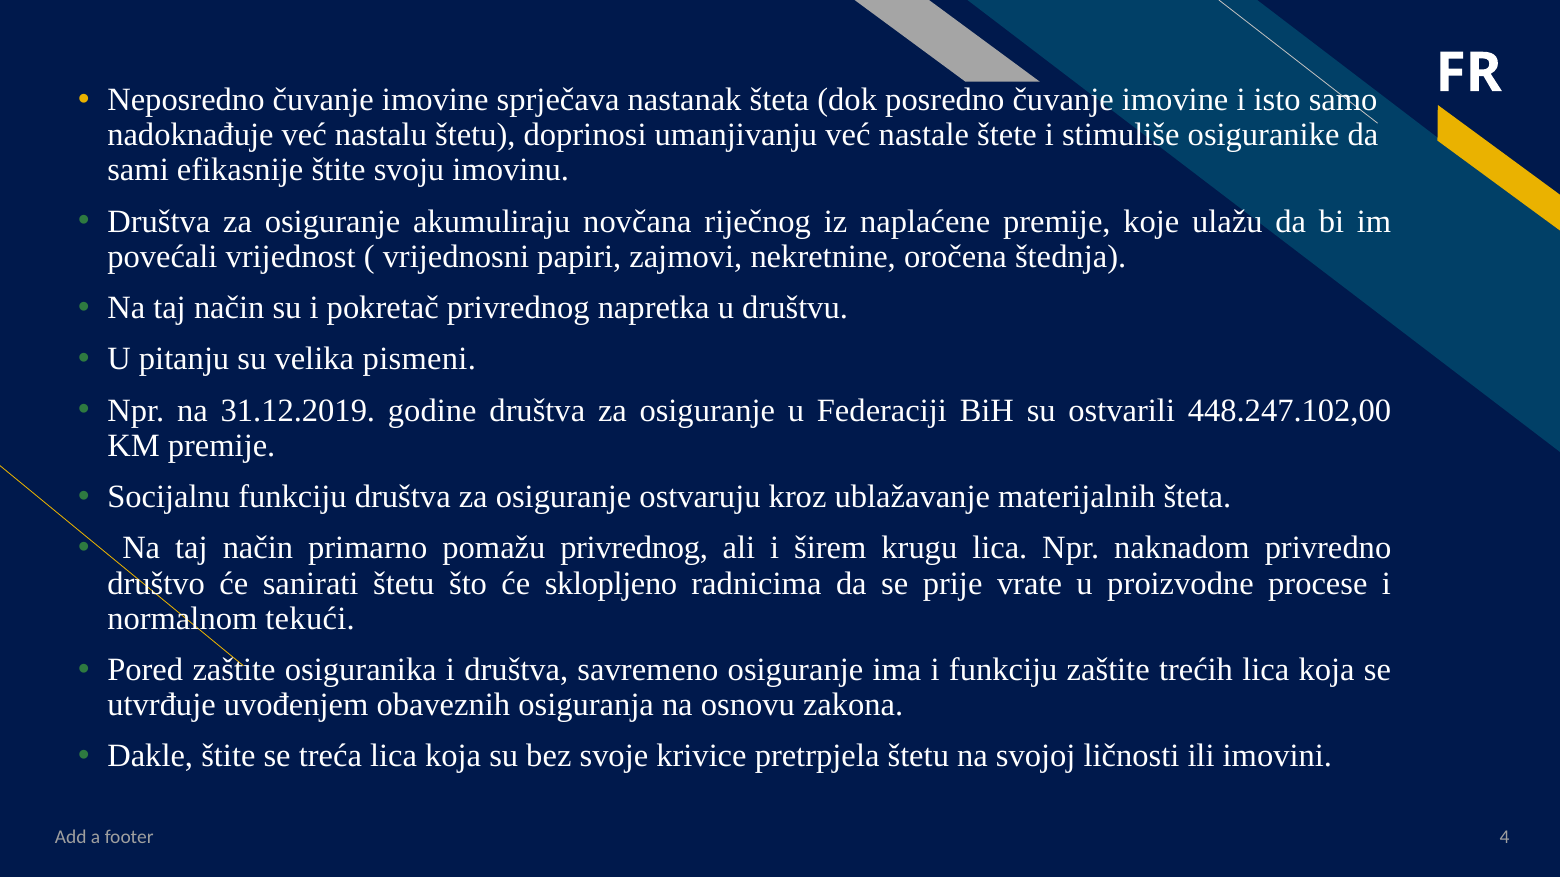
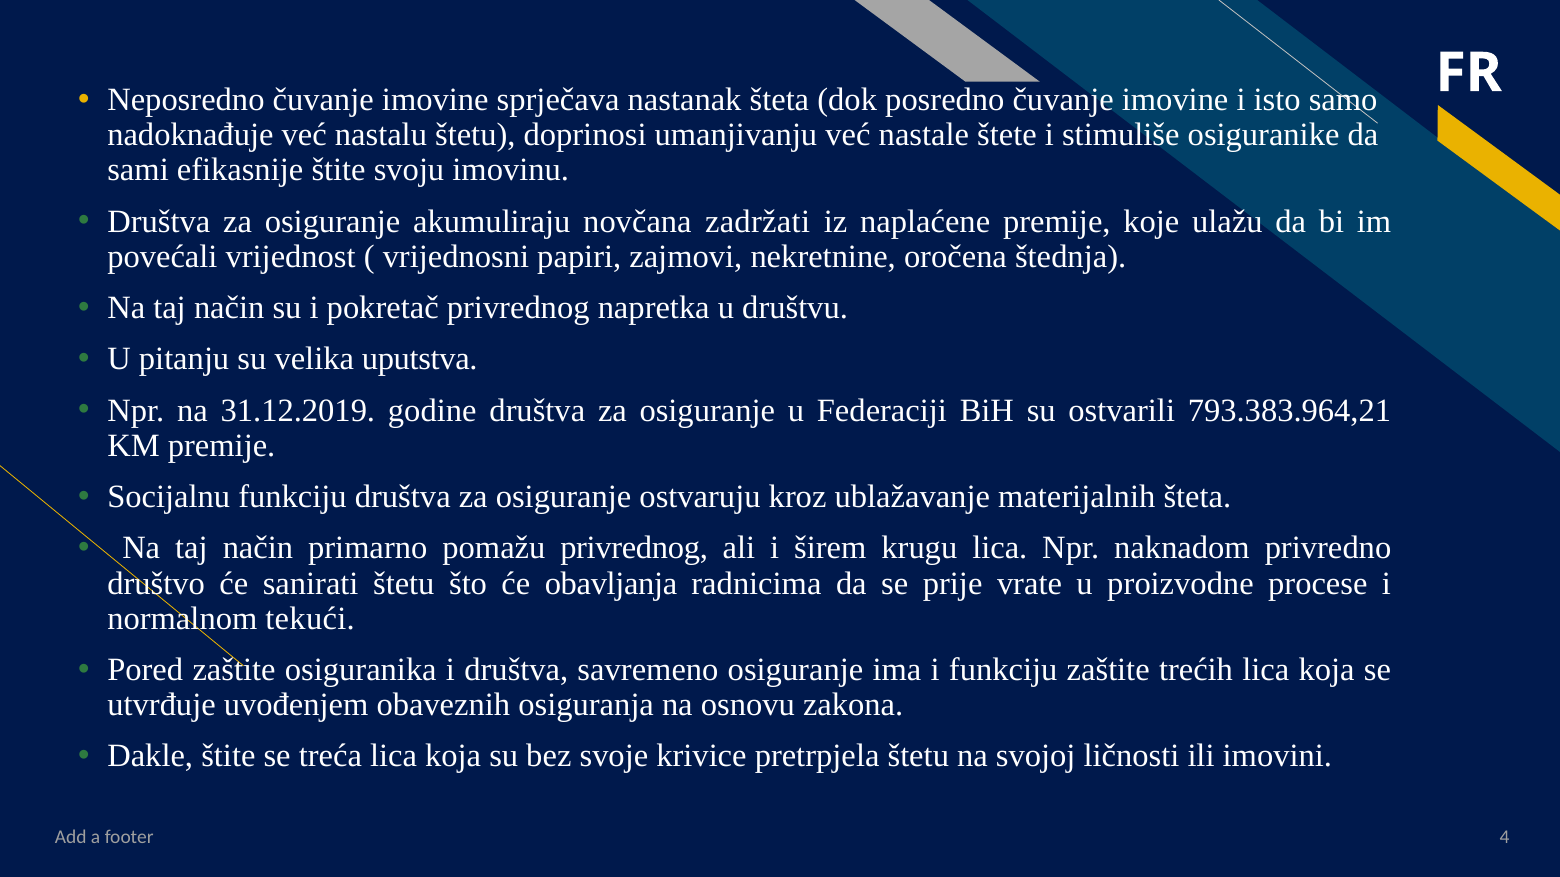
riječnog: riječnog -> zadržati (758, 222)
pismeni: pismeni -> uputstva (420, 359)
448.247.102,00: 448.247.102,00 -> 793.383.964,21 (1289, 411)
sklopljeno: sklopljeno -> obavljanja (611, 584)
